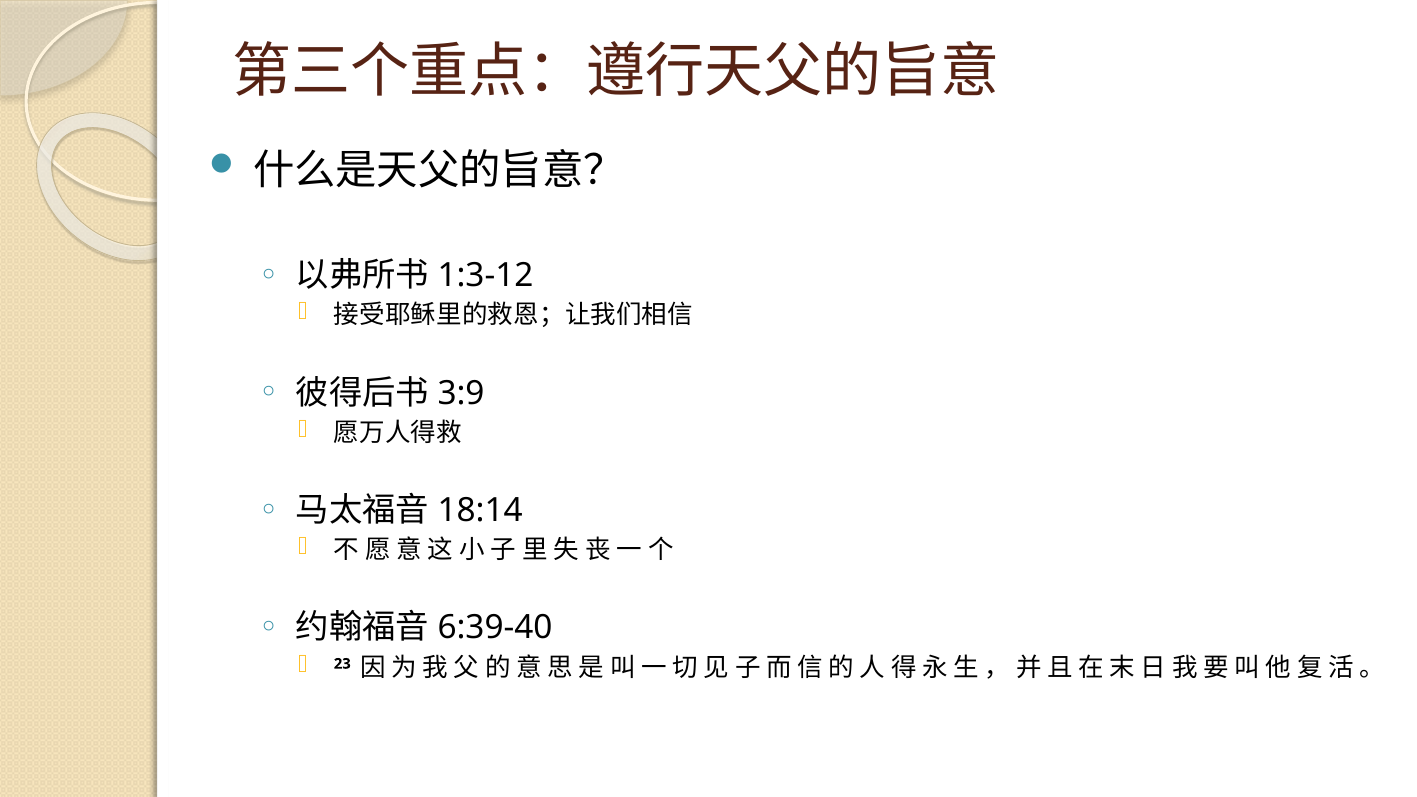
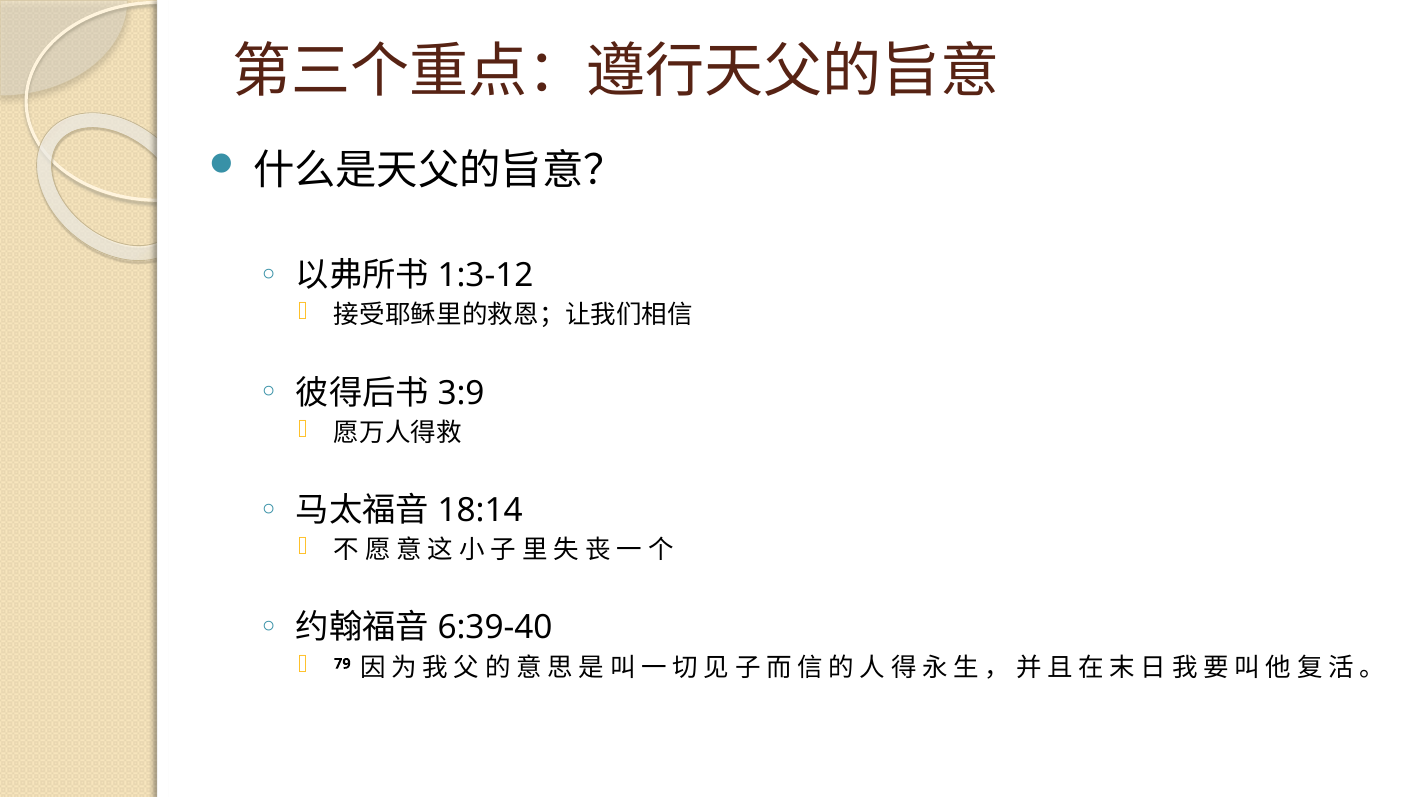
23: 23 -> 79 (342, 664)
